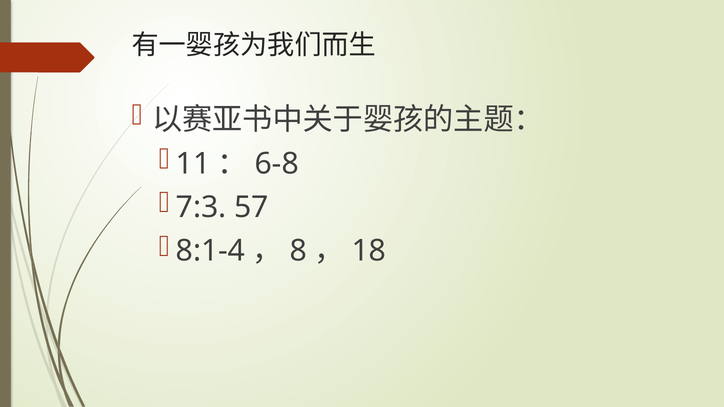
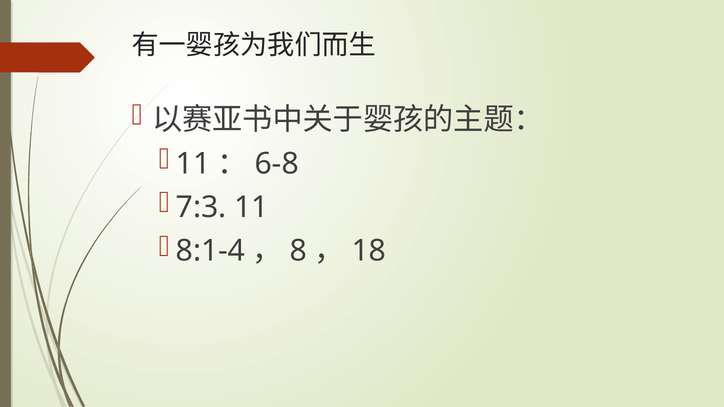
7:3 57: 57 -> 11 (251, 207)
